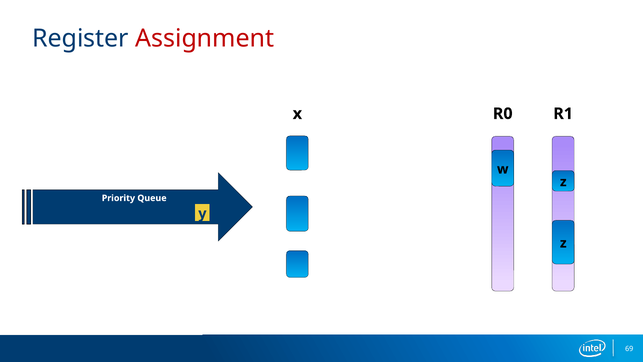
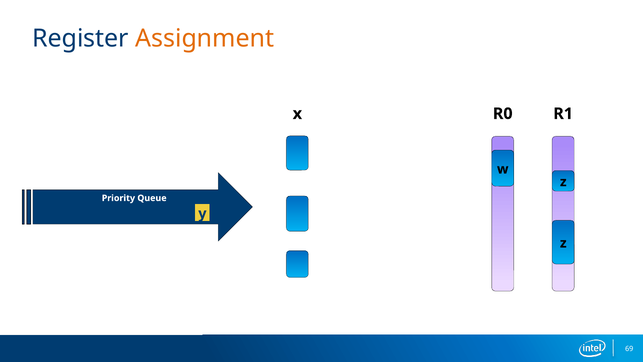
Assignment colour: red -> orange (205, 38)
